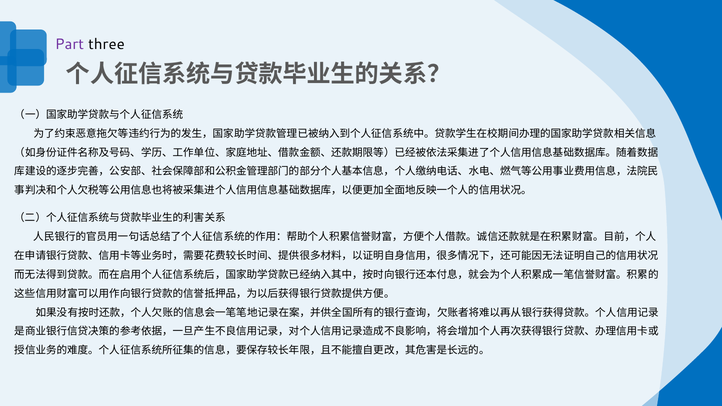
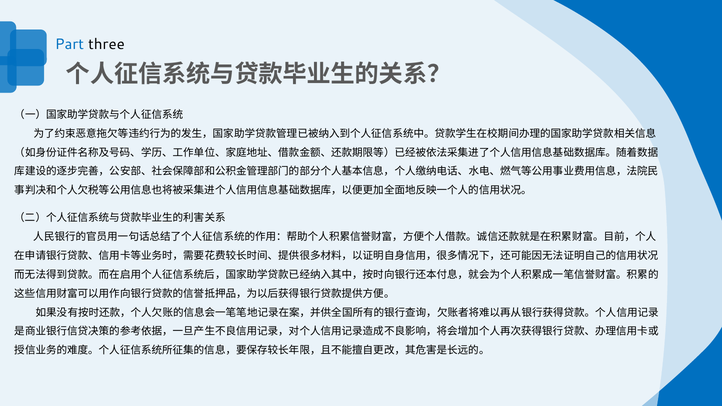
Part colour: purple -> blue (69, 44)
